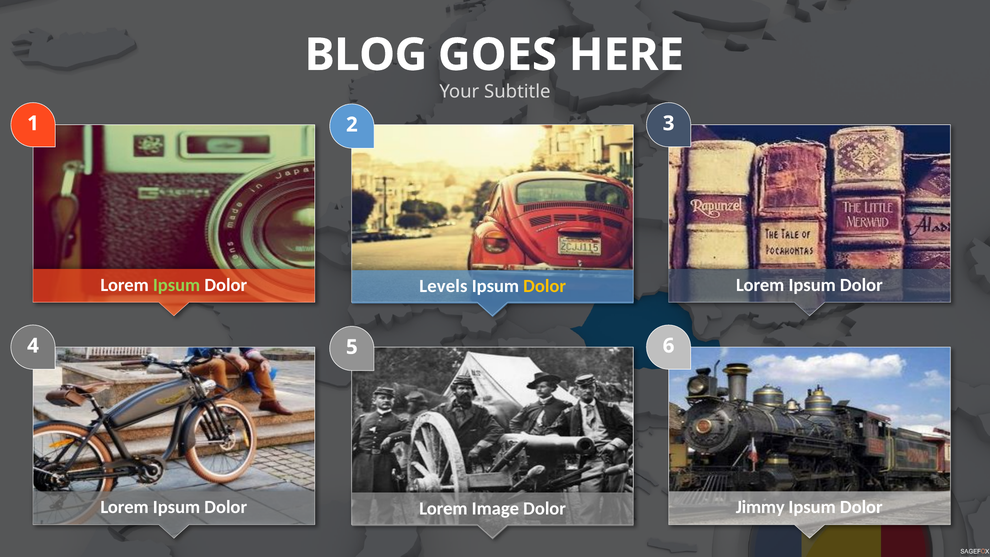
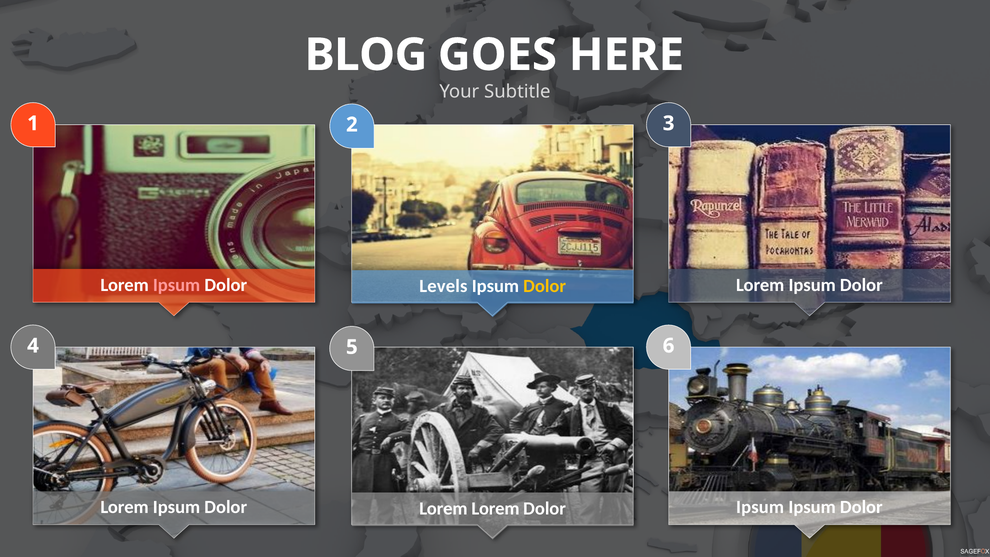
Ipsum colour: light green -> pink (177, 285)
Jimmy: Jimmy -> Ipsum (760, 507)
Lorem Image: Image -> Lorem (495, 509)
